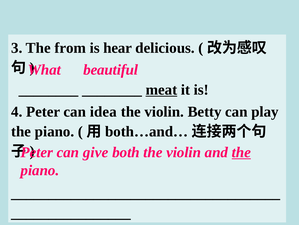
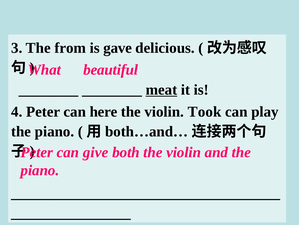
hear: hear -> gave (118, 48)
idea: idea -> here (103, 111)
Betty: Betty -> Took (205, 111)
the underline: present -> none (241, 152)
